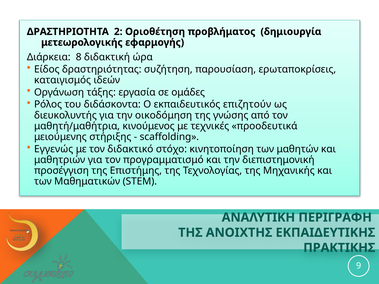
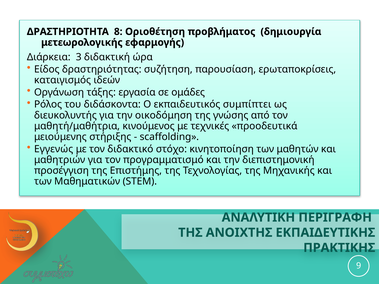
2: 2 -> 8 (118, 32)
8: 8 -> 3 (79, 57)
επιζητούν: επιζητούν -> συμπίπτει (247, 105)
